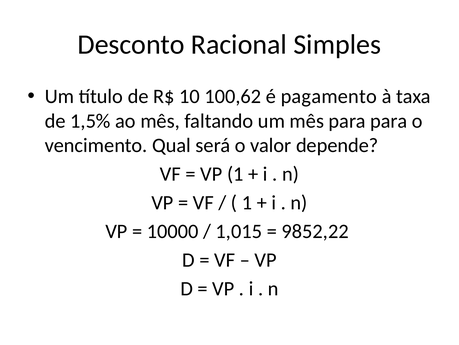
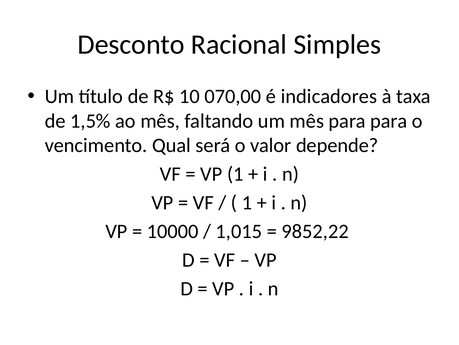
100,62: 100,62 -> 070,00 (233, 96)
pagamento: pagamento -> indicadores (329, 96)
